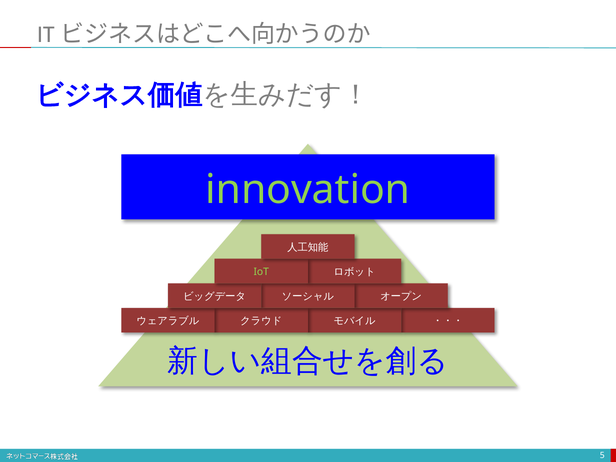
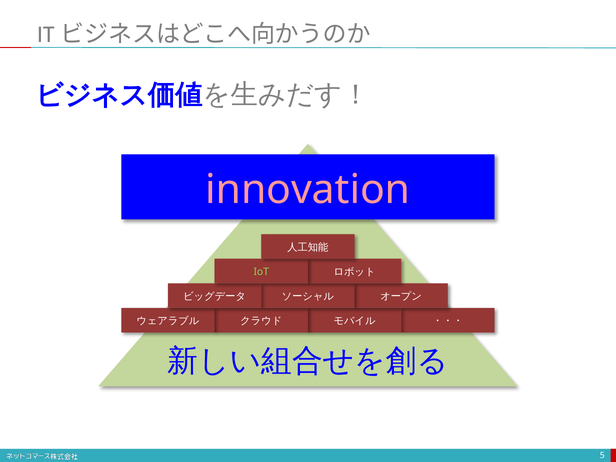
innovation colour: light green -> pink (308, 190)
